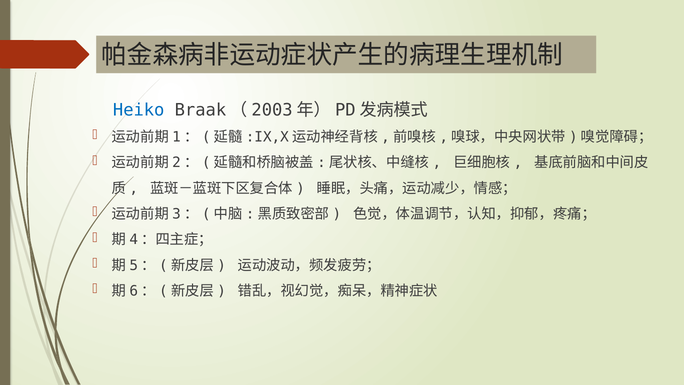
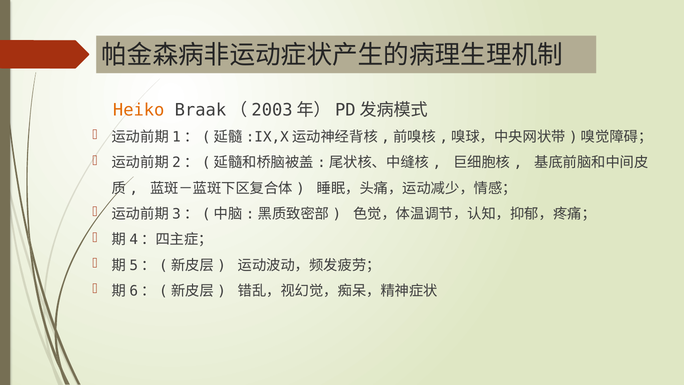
Heiko colour: blue -> orange (139, 110)
